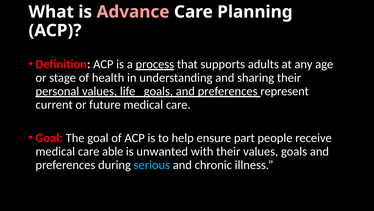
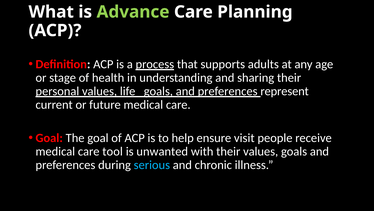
Advance colour: pink -> light green (133, 12)
part: part -> visit (244, 138)
able: able -> tool (113, 151)
